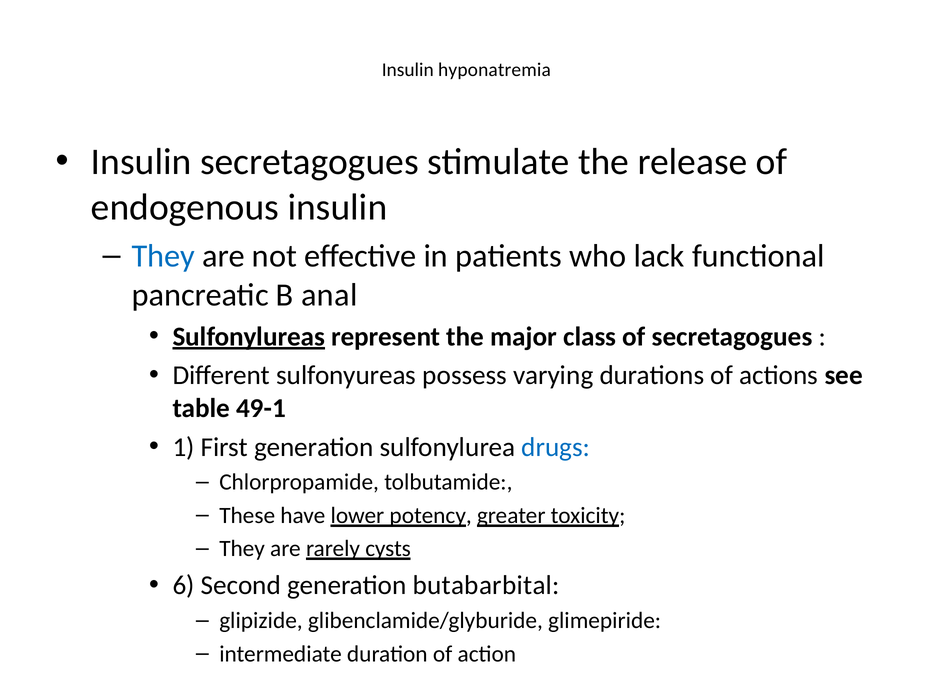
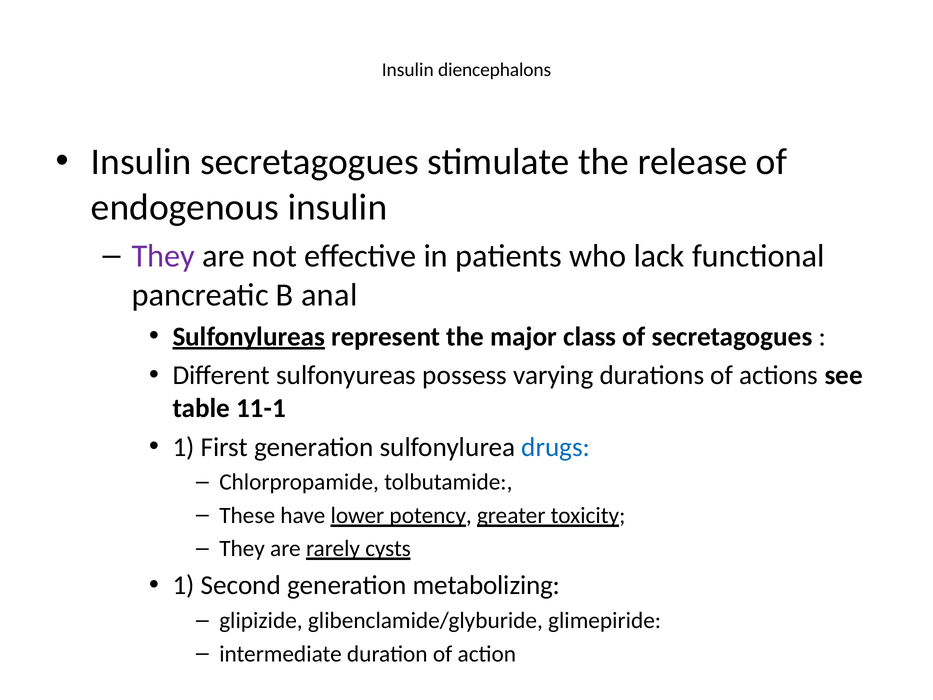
hyponatremia: hyponatremia -> diencephalons (495, 70)
They colour: blue -> purple (163, 256)
49-1: 49-1 -> 11-1 (261, 408)
6: 6 -> 1 (184, 585)
butabarbital: butabarbital -> metabolizing (486, 585)
